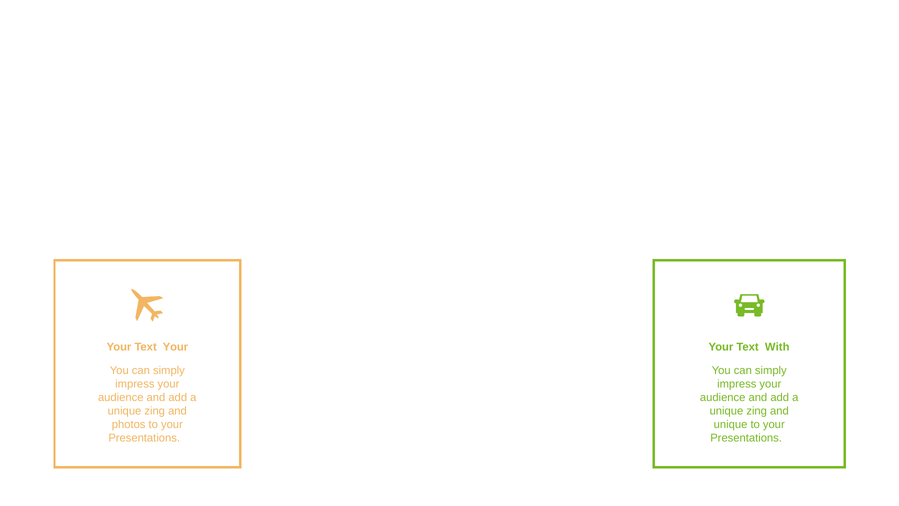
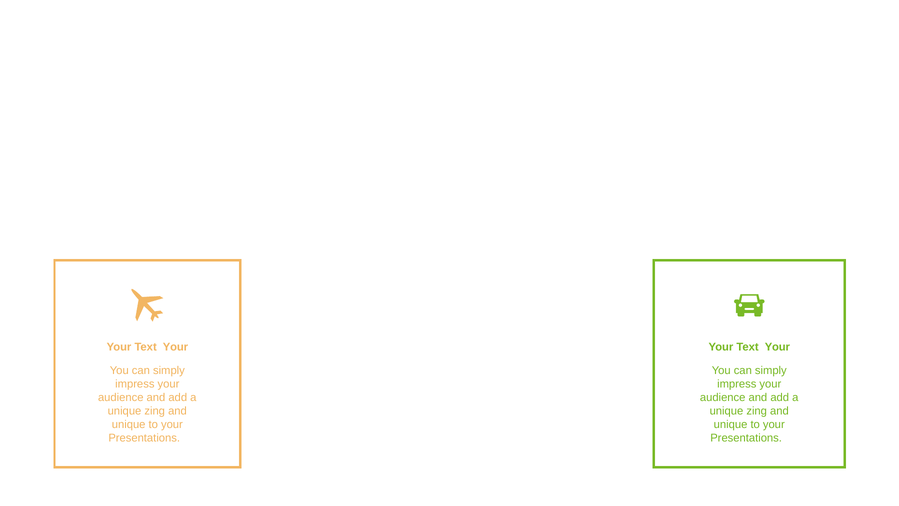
With: With -> Your (777, 347)
photos: photos -> unique (129, 424)
